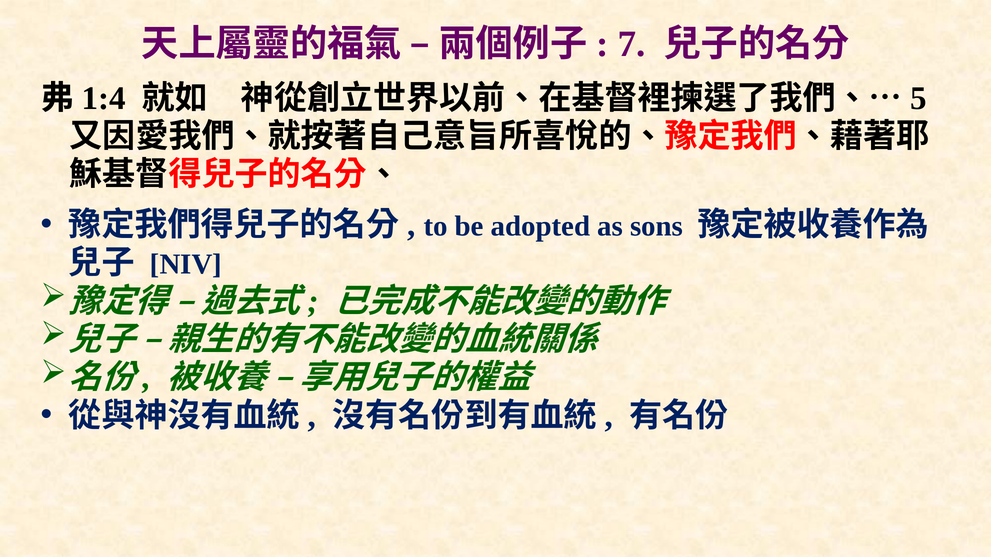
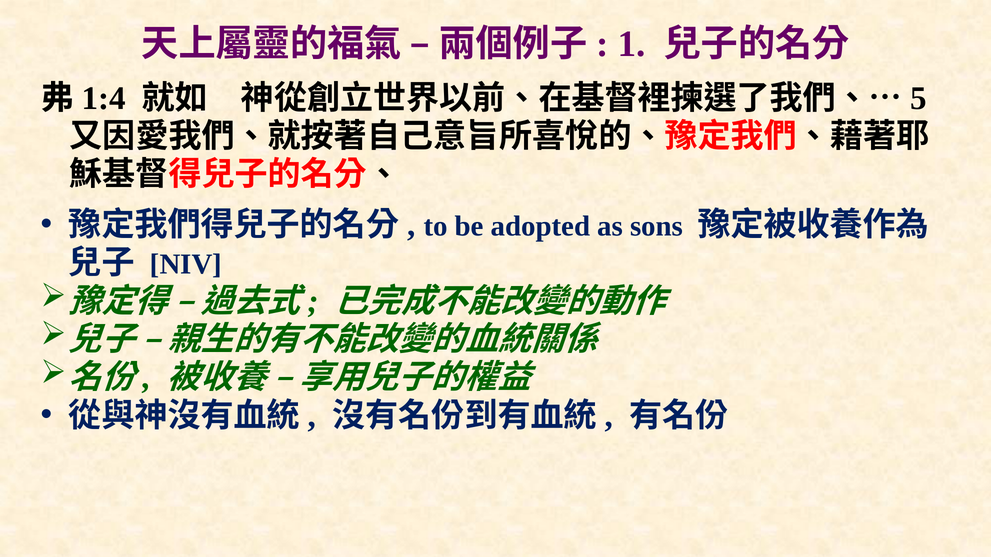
7: 7 -> 1 (632, 44)
